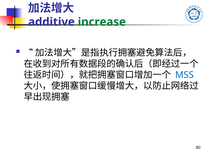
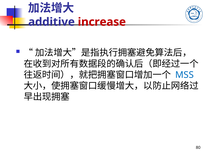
increase colour: green -> red (102, 22)
